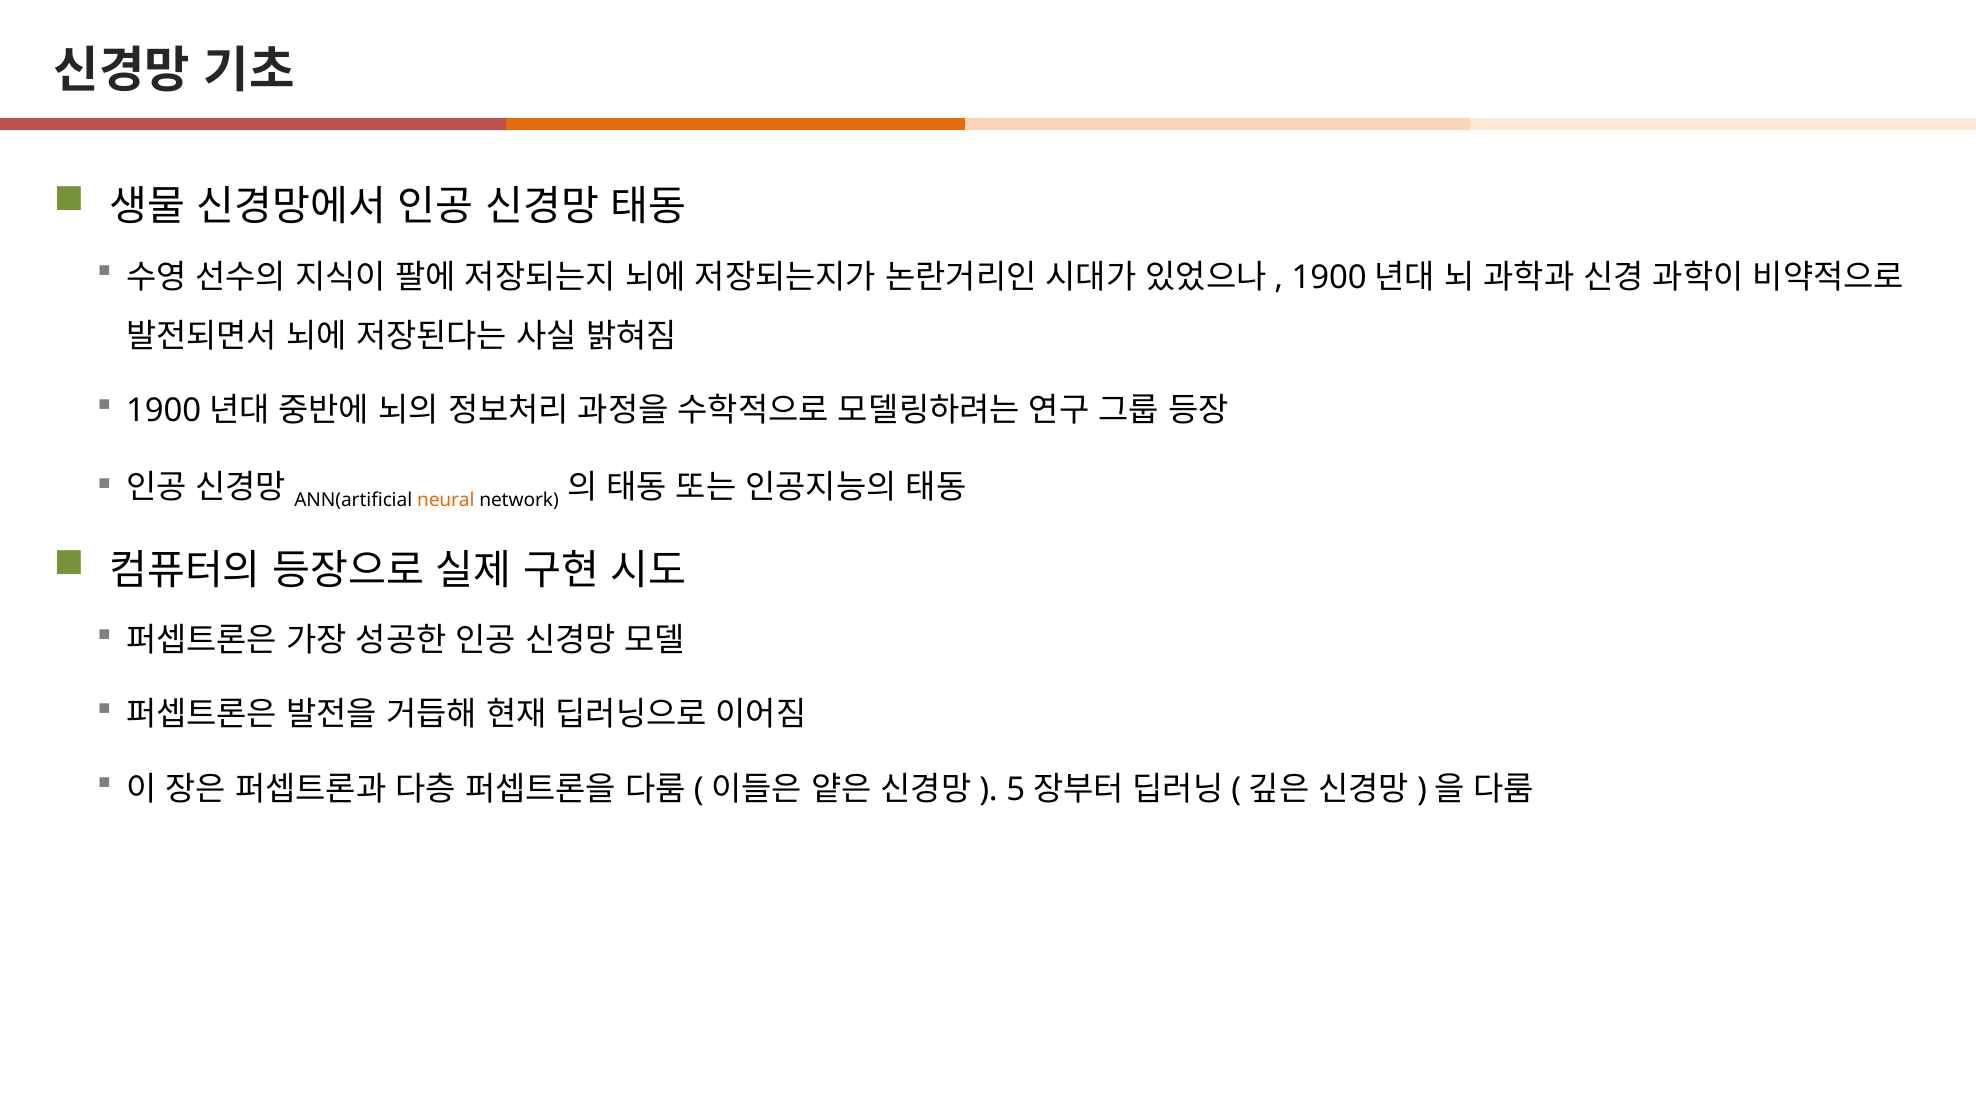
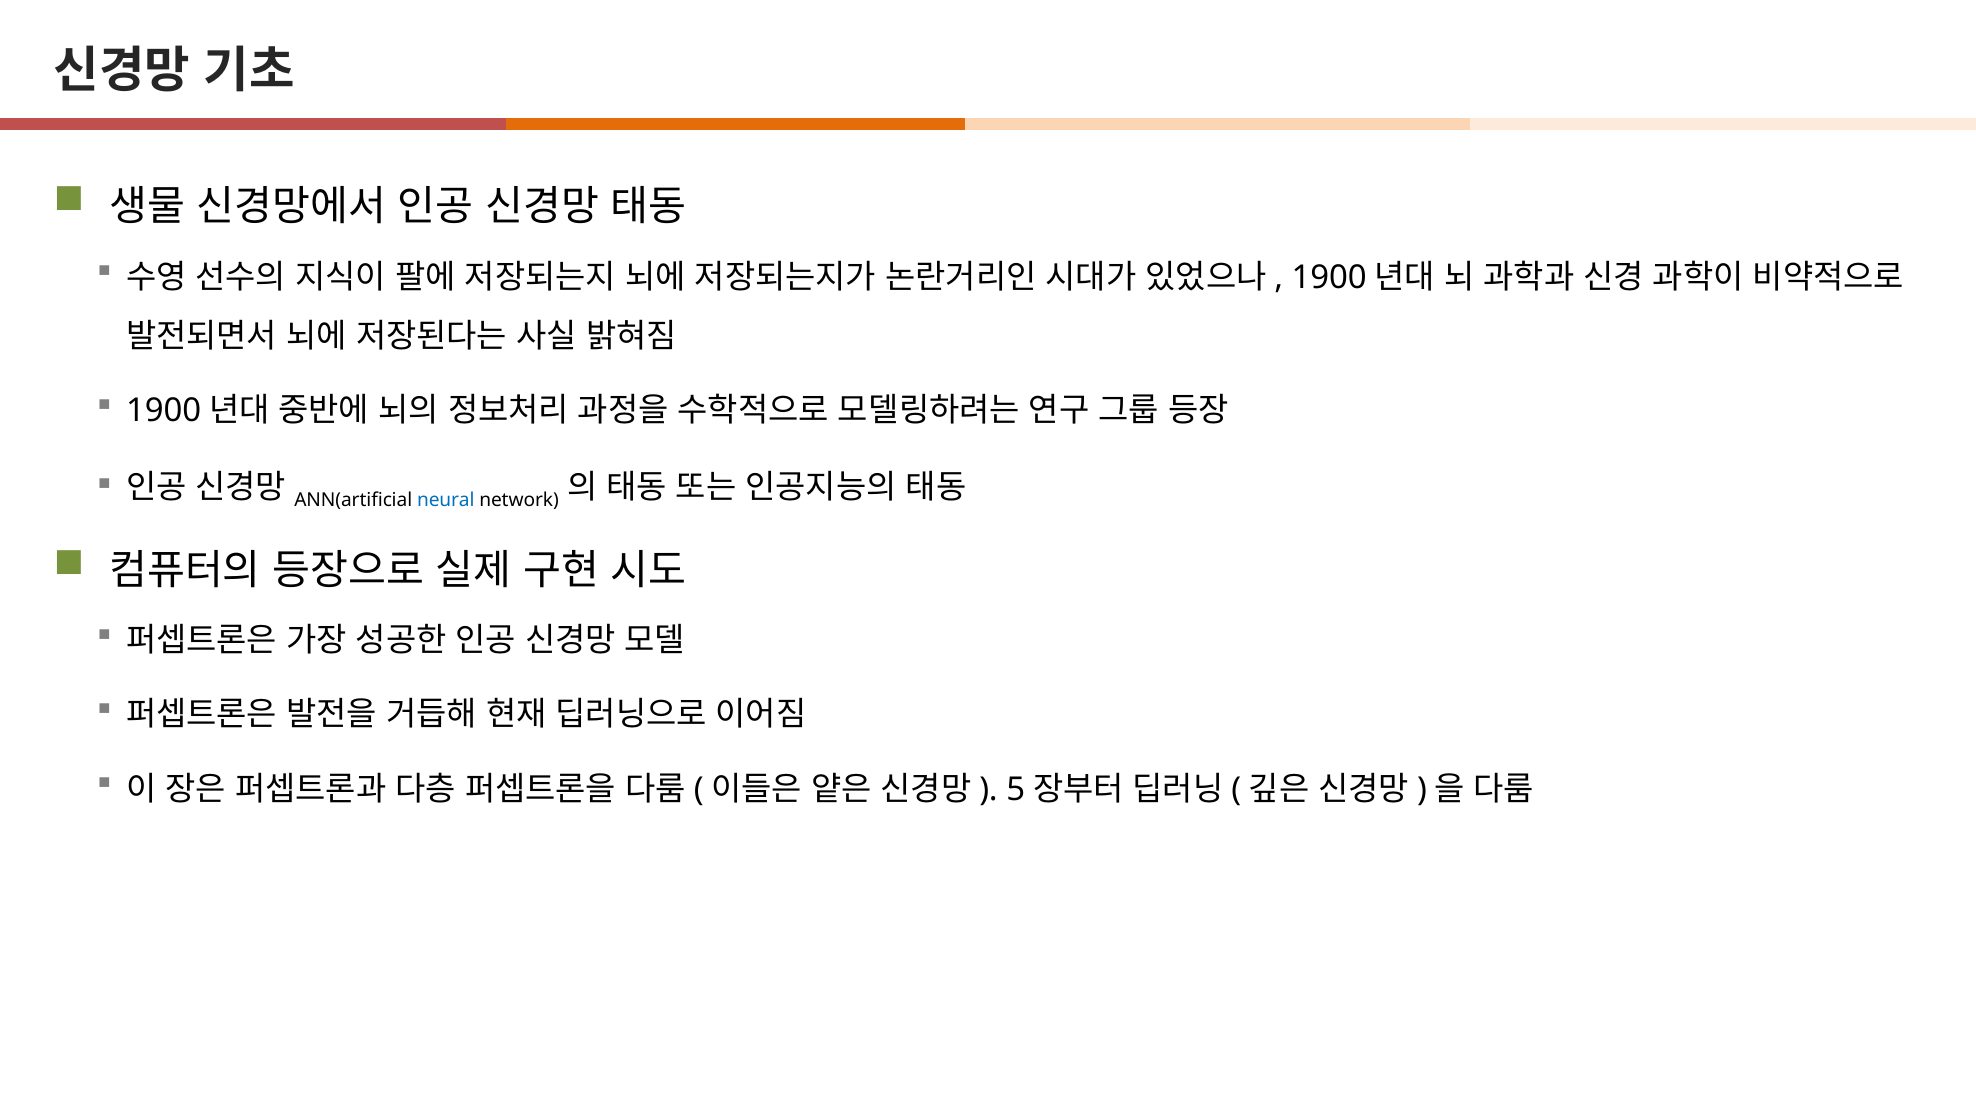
neural colour: orange -> blue (446, 500)
